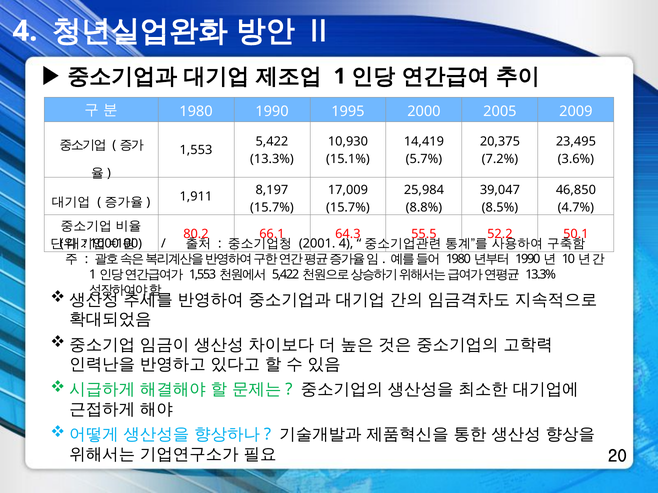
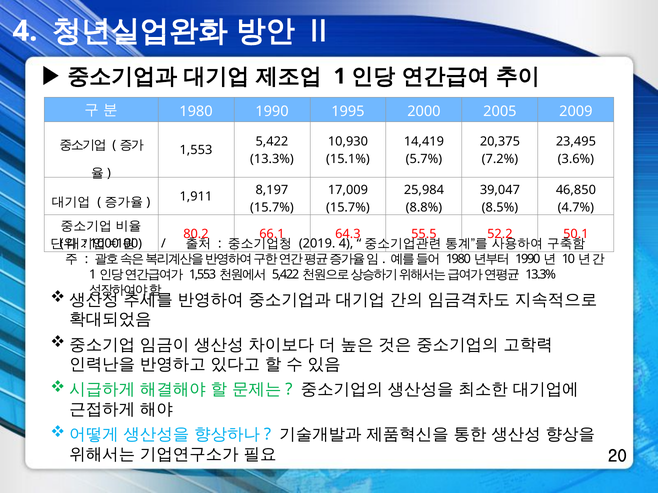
2001: 2001 -> 2019 (317, 244)
